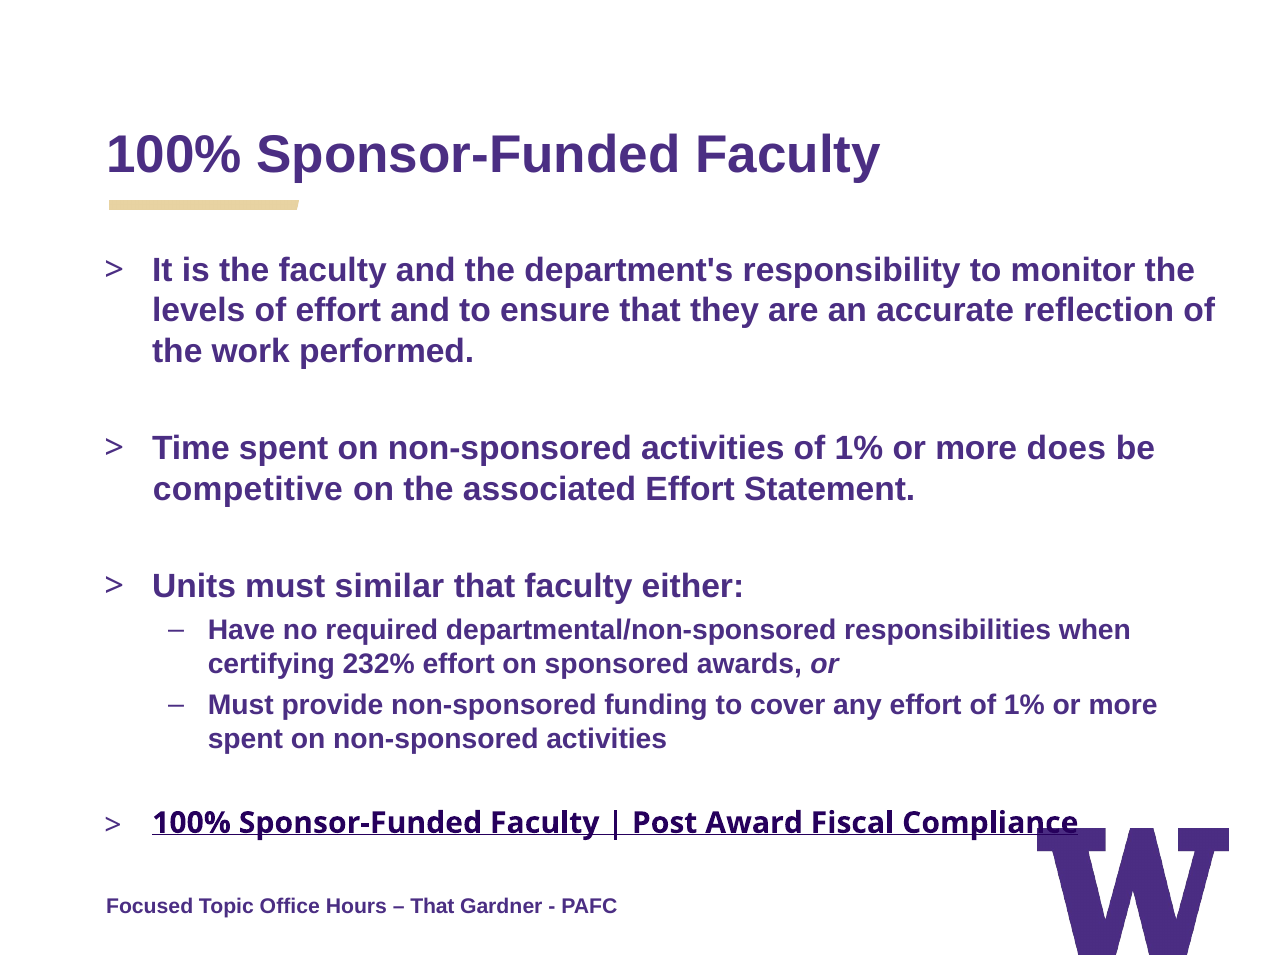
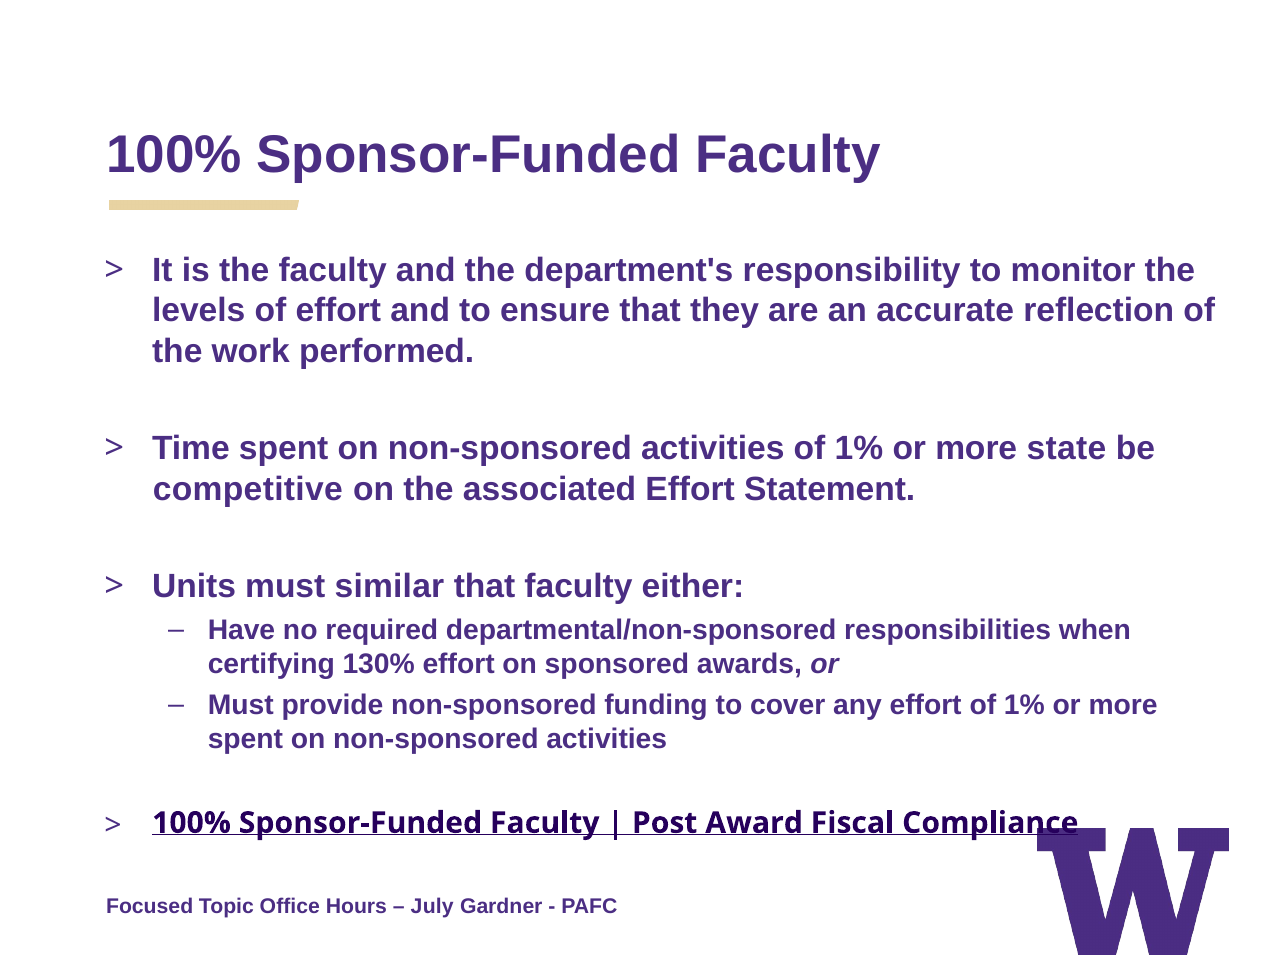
does: does -> state (1066, 449)
232%: 232% -> 130% (379, 665)
That: That -> July (432, 907)
